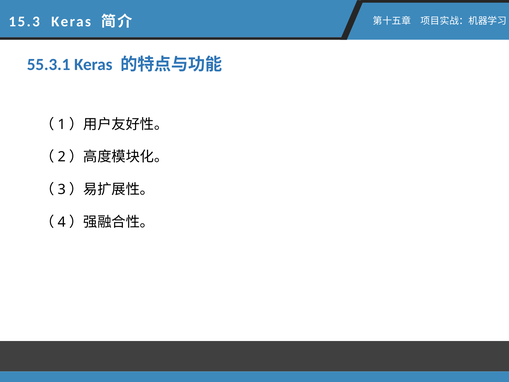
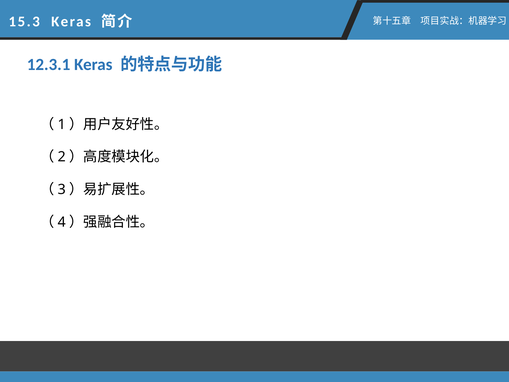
55.3.1: 55.3.1 -> 12.3.1 (49, 64)
